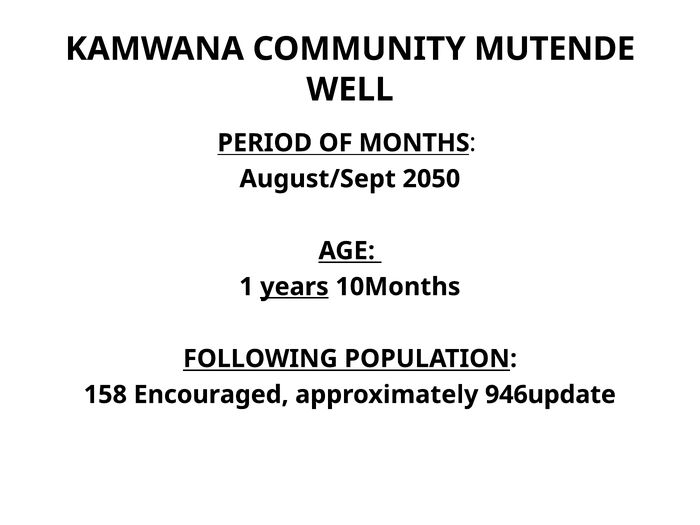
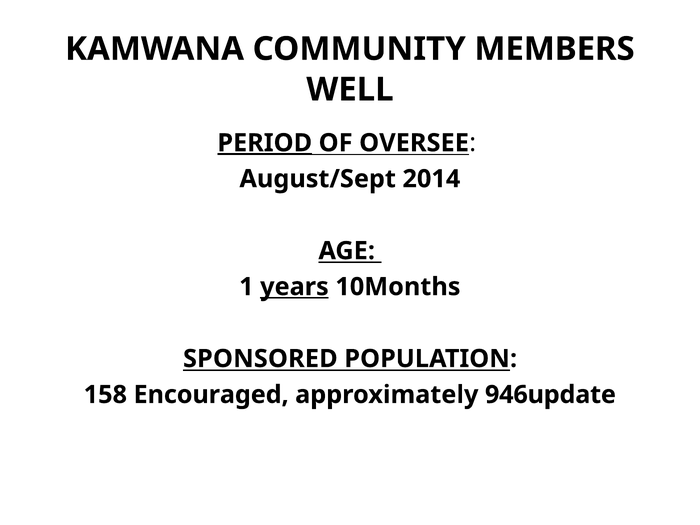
MUTENDE: MUTENDE -> MEMBERS (555, 49)
PERIOD underline: none -> present (265, 143)
MONTHS: MONTHS -> OVERSEE (414, 143)
2050: 2050 -> 2014 (431, 179)
FOLLOWING: FOLLOWING -> SPONSORED (260, 359)
